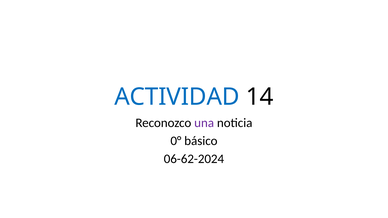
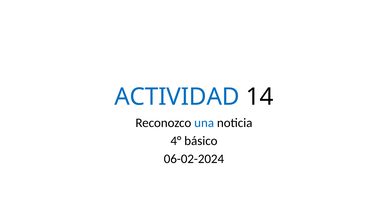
una colour: purple -> blue (204, 123)
0°: 0° -> 4° (176, 141)
06-62-2024: 06-62-2024 -> 06-02-2024 (194, 159)
